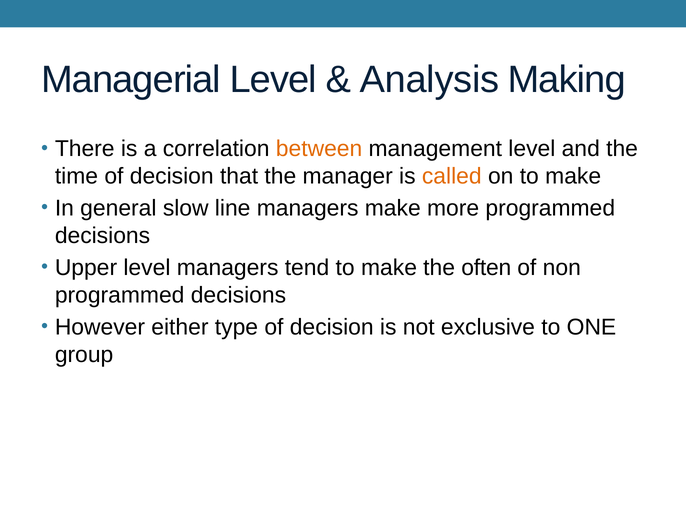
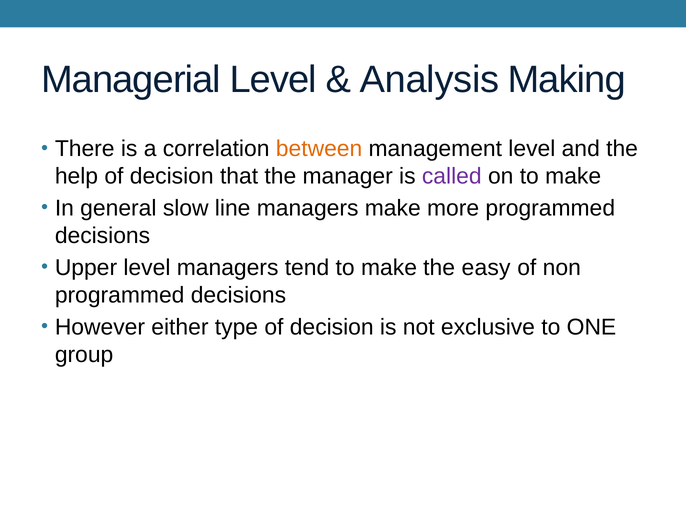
time: time -> help (76, 177)
called colour: orange -> purple (452, 177)
often: often -> easy (486, 268)
